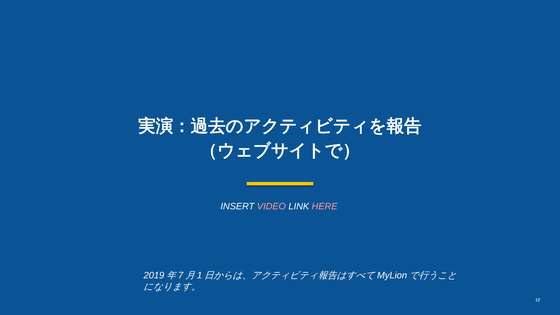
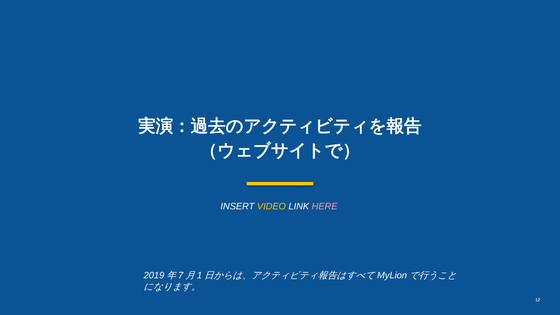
VIDEO colour: pink -> yellow (271, 206)
